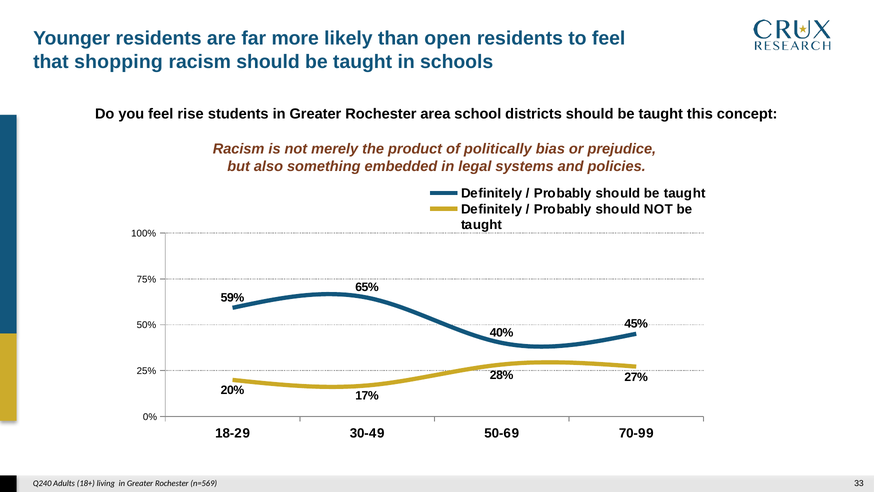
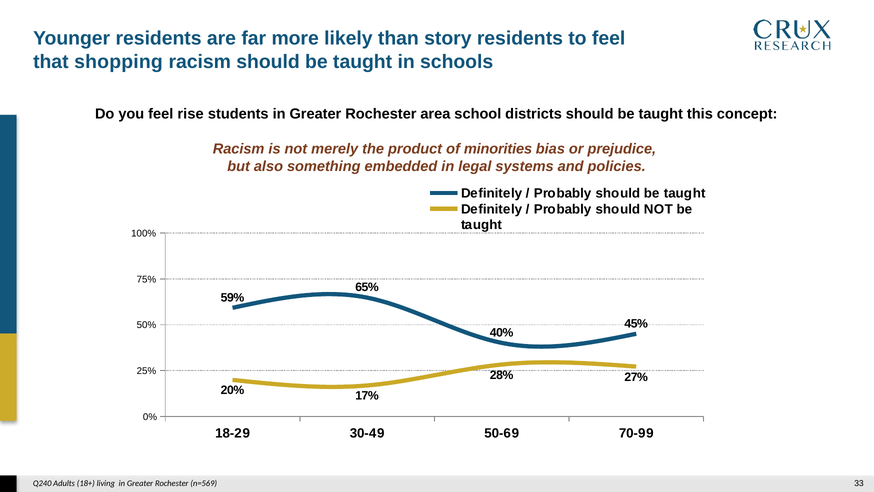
open: open -> story (448, 38)
politically: politically -> minorities (498, 149)
